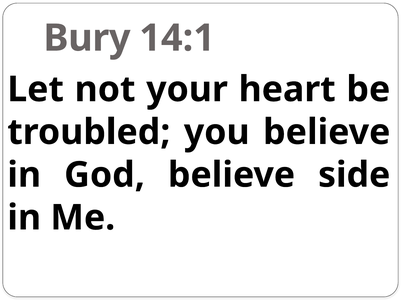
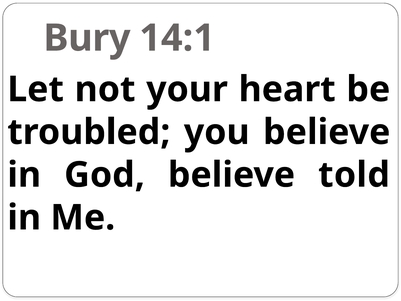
side: side -> told (354, 175)
